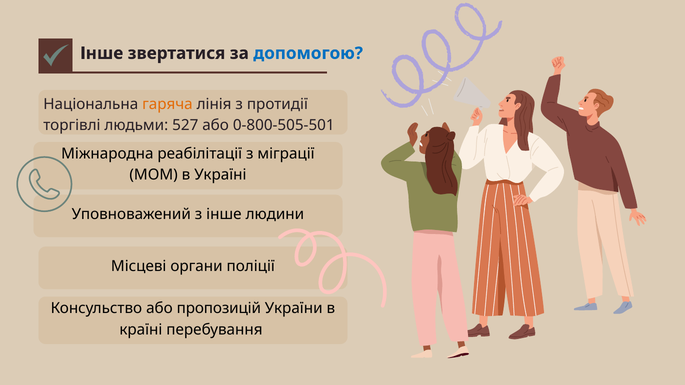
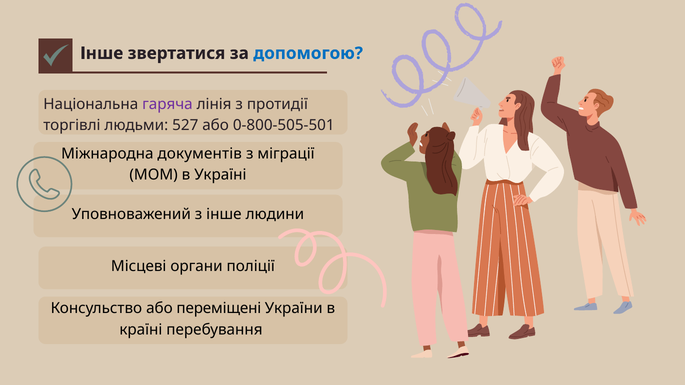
гаряча colour: orange -> purple (167, 104)
реабілітації: реабілітації -> документів (200, 154)
пропозицій: пропозицій -> переміщені (219, 308)
